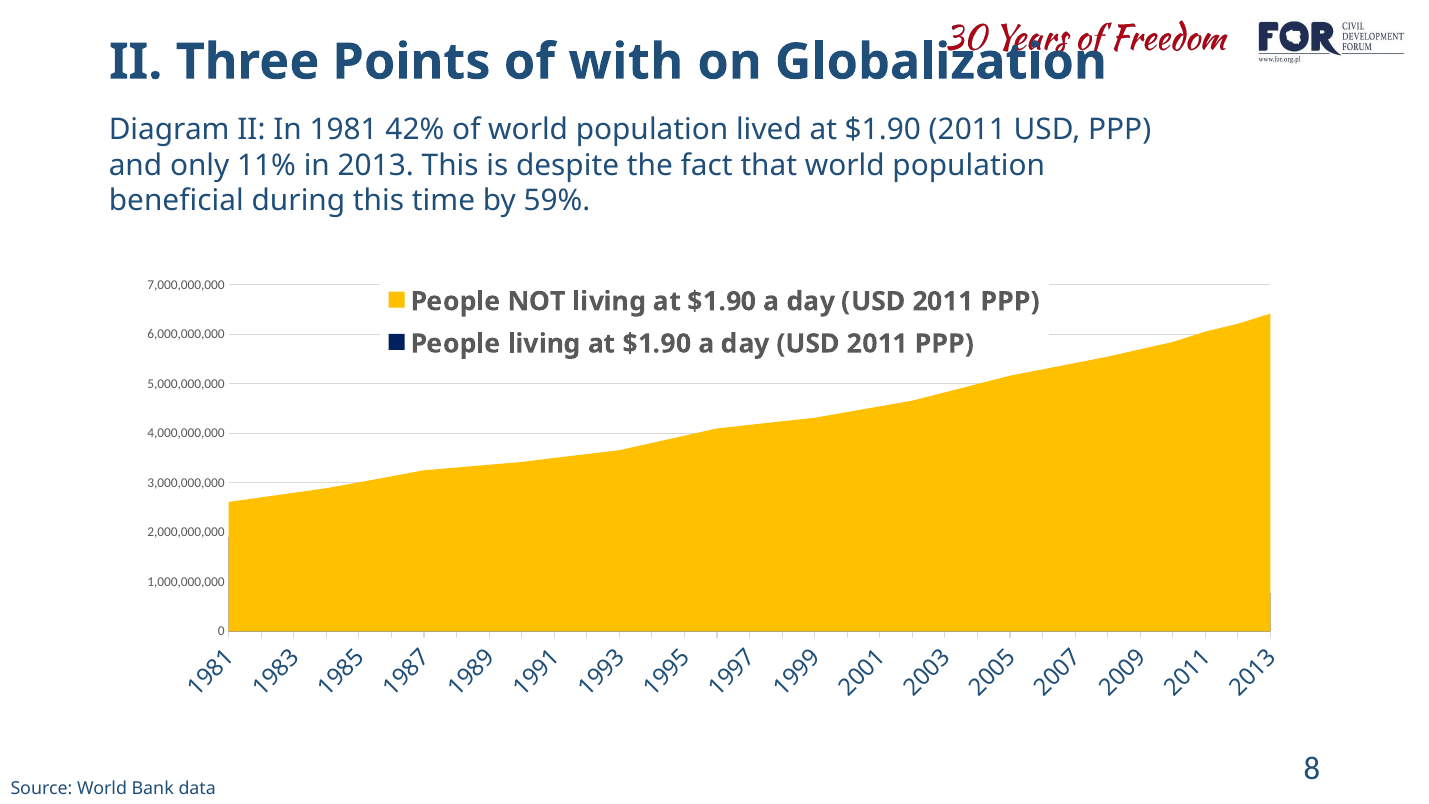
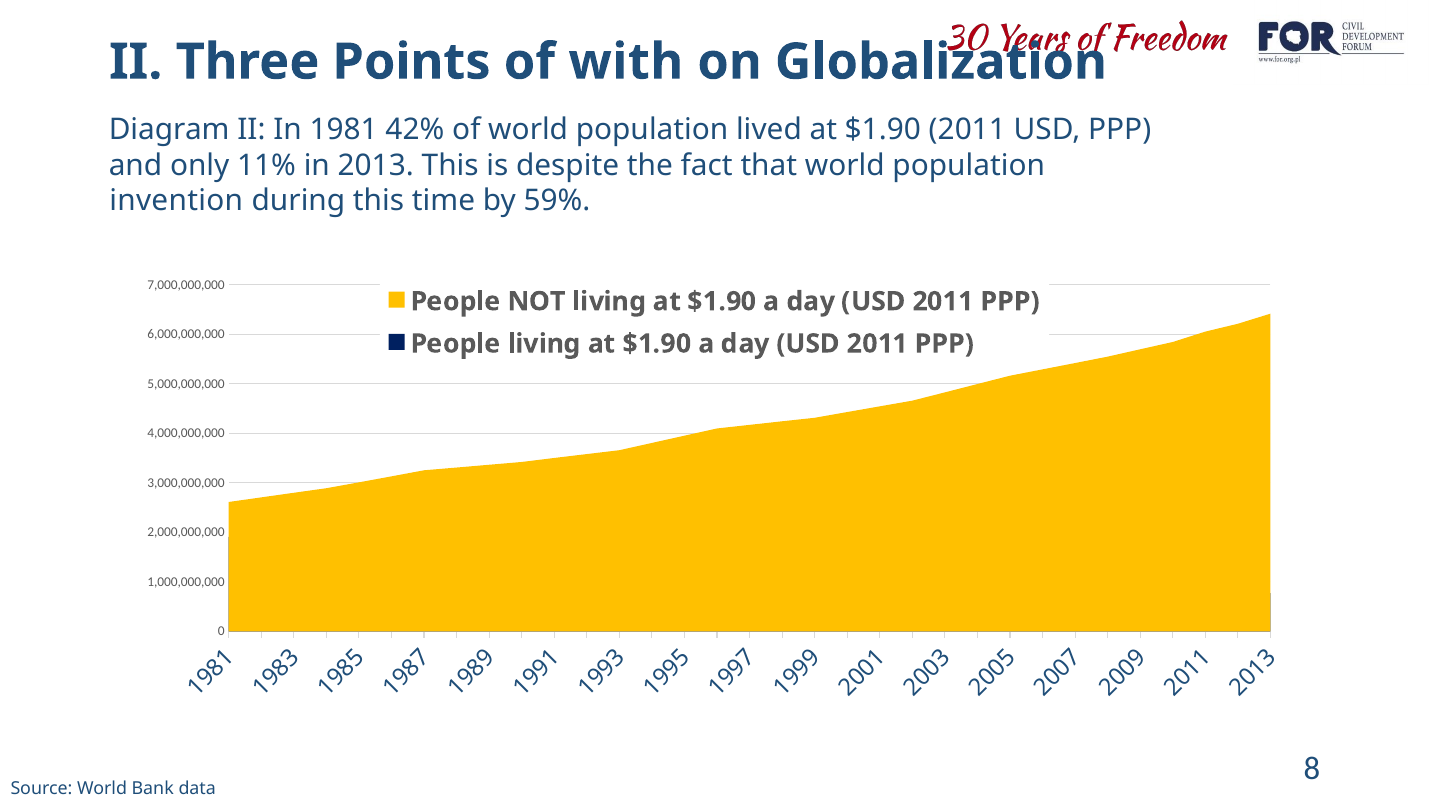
beneficial: beneficial -> invention (176, 201)
